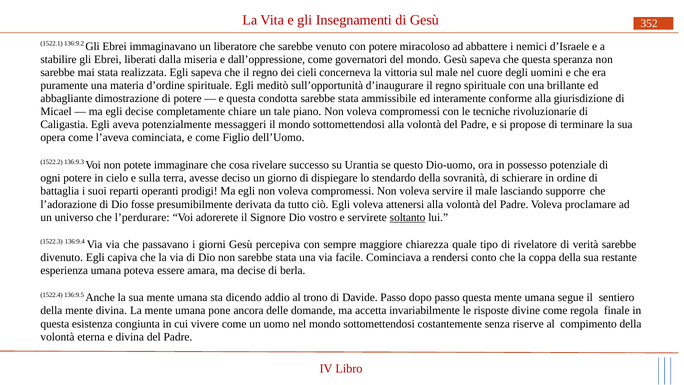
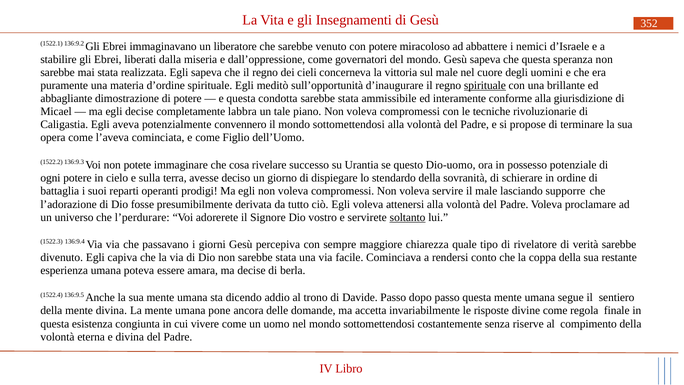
spirituale underline: none -> present (485, 86)
chiare: chiare -> labbra (242, 112)
messaggeri: messaggeri -> convennero (241, 125)
